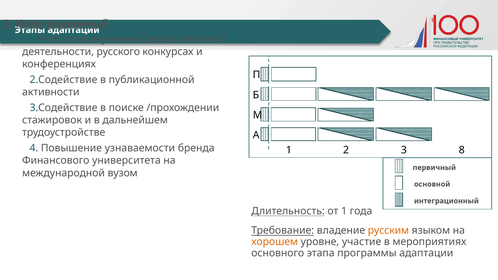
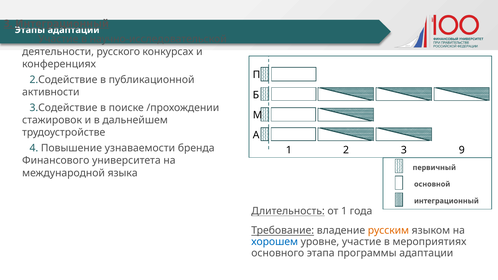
8: 8 -> 9 (462, 150)
вузом: вузом -> языка (123, 173)
хорошем colour: orange -> blue (275, 242)
